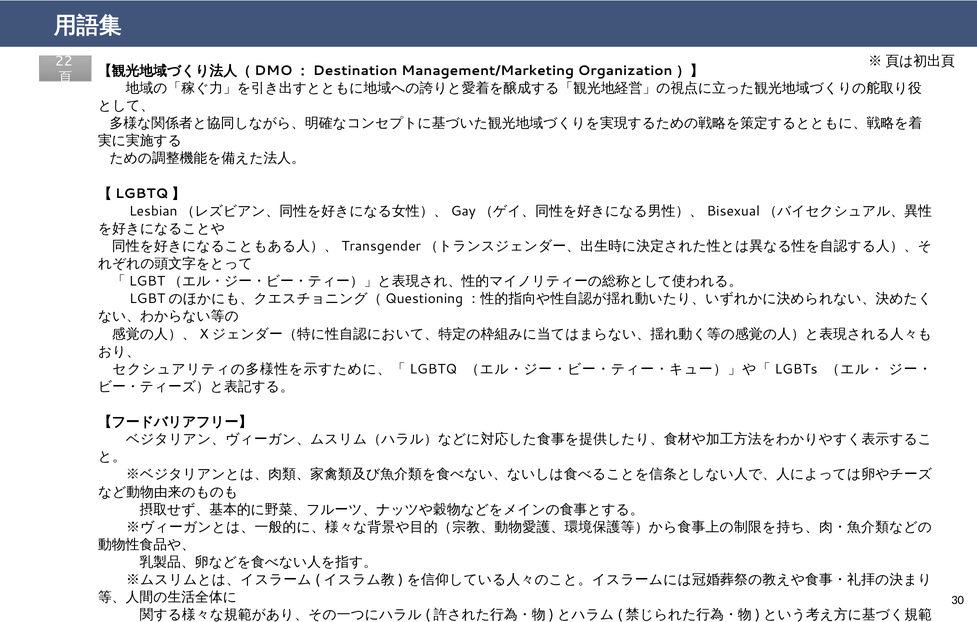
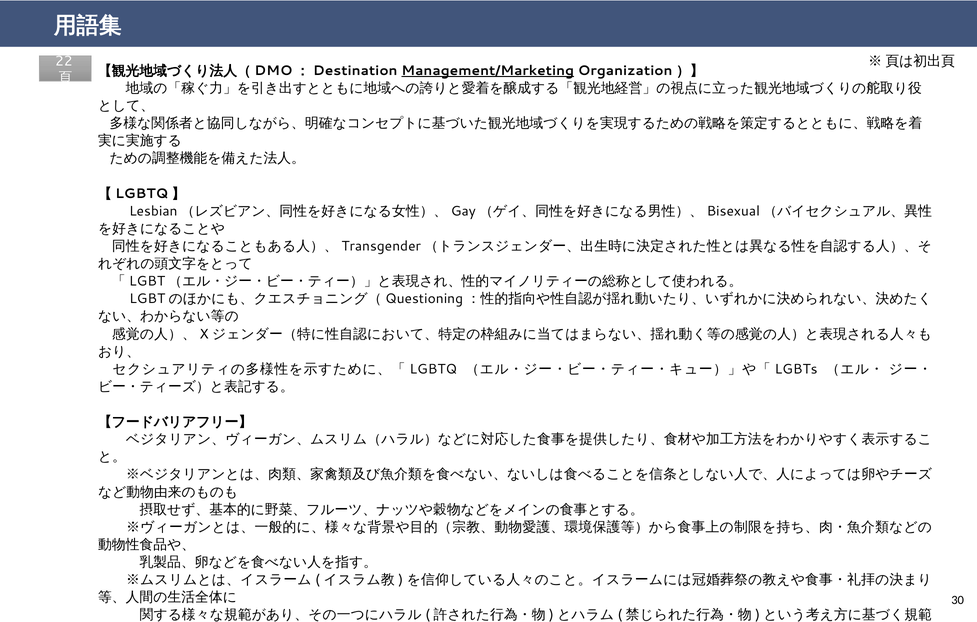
Management/Marketing underline: none -> present (488, 71)
